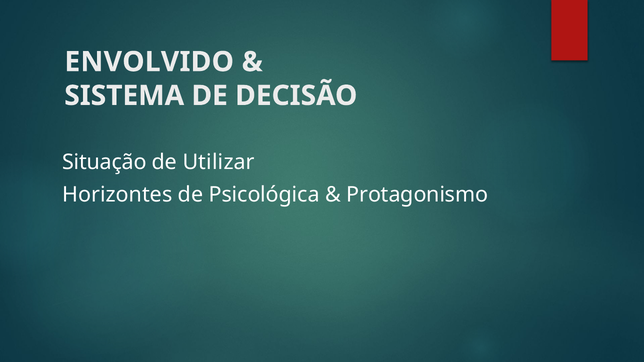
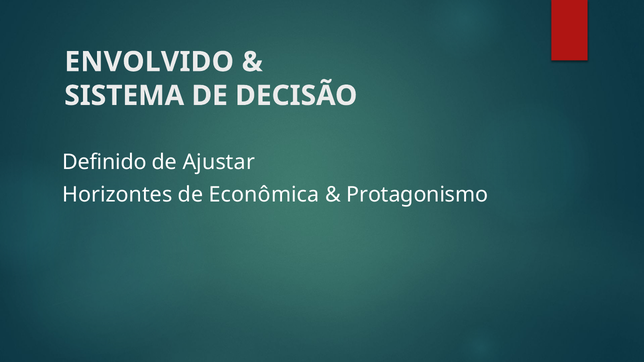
Situação: Situação -> Definido (104, 162)
Utilizar: Utilizar -> Ajustar (219, 162)
Psicológica: Psicológica -> Econômica (264, 195)
